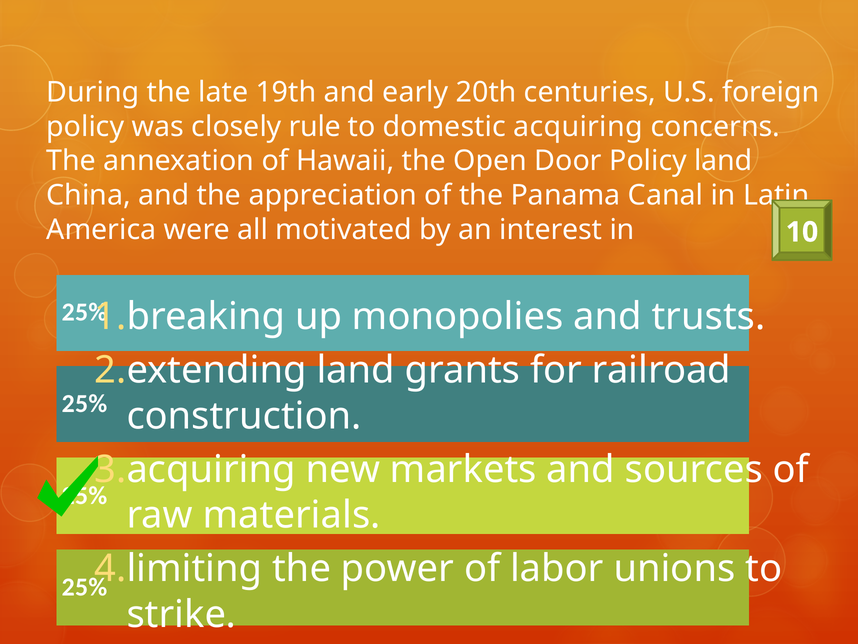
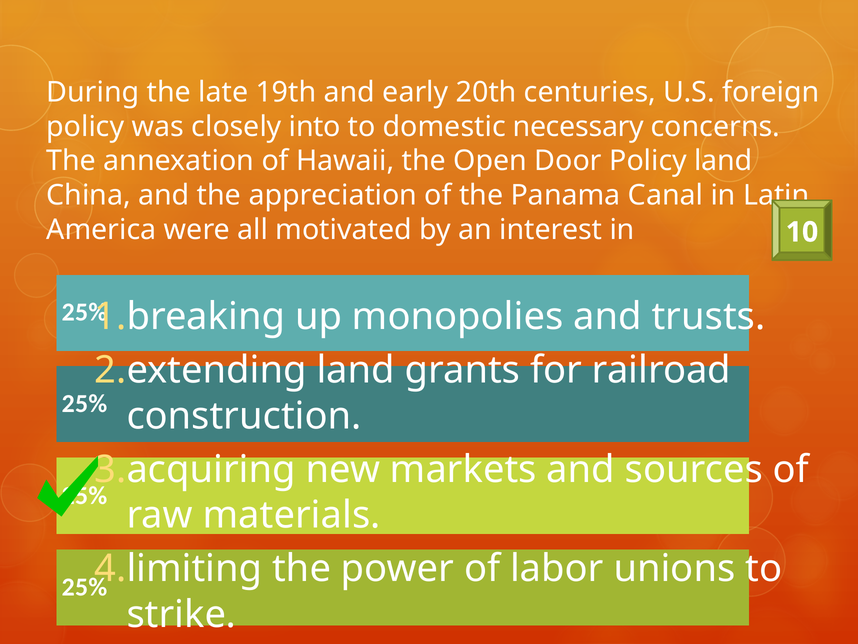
rule: rule -> into (315, 126)
acquiring: acquiring -> necessary (578, 126)
